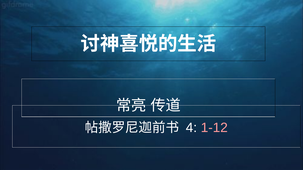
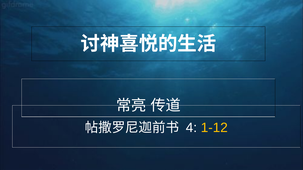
1-12 colour: pink -> yellow (214, 128)
